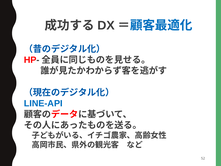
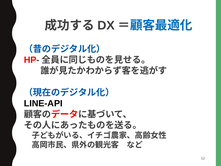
LINE-API colour: blue -> black (43, 103)
